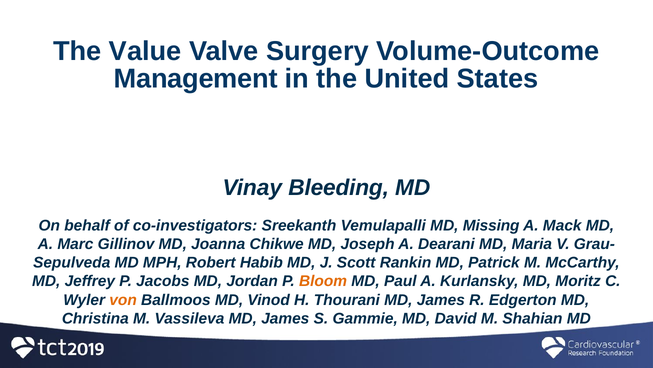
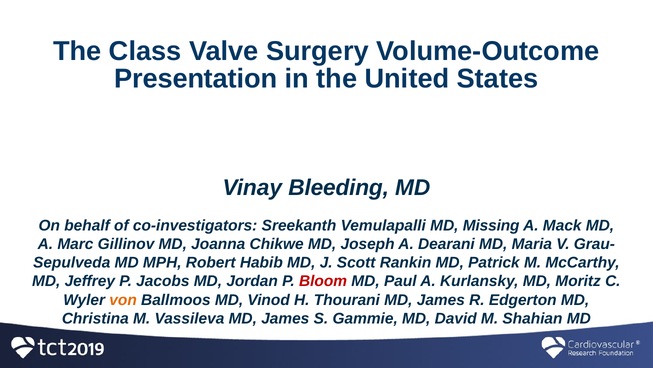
Value: Value -> Class (145, 51)
Management: Management -> Presentation (196, 79)
Bloom colour: orange -> red (323, 281)
